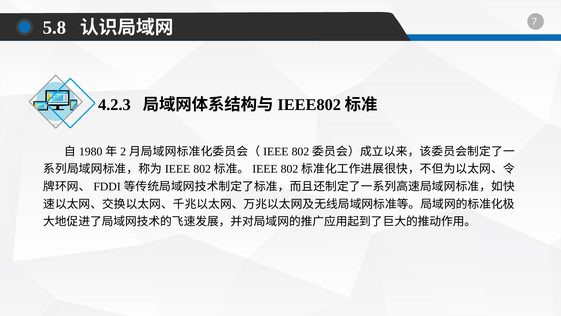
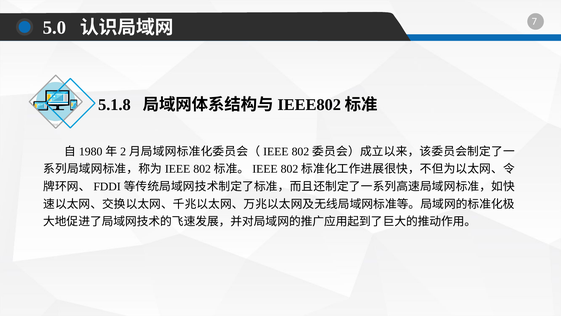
5.8: 5.8 -> 5.0 (54, 28)
4.2.3: 4.2.3 -> 5.1.8 (114, 105)
